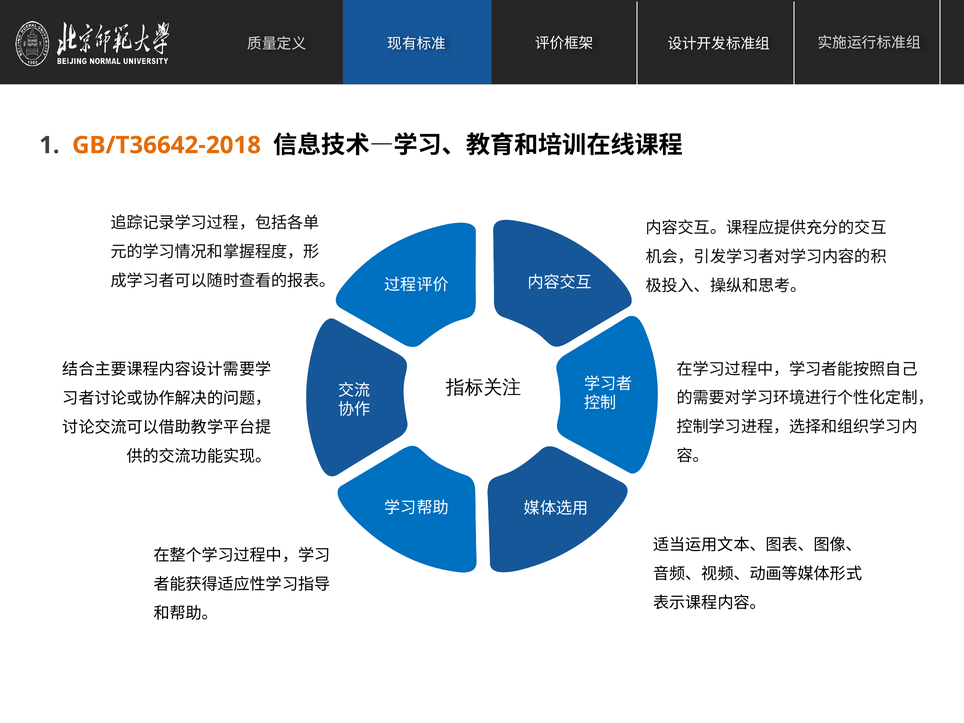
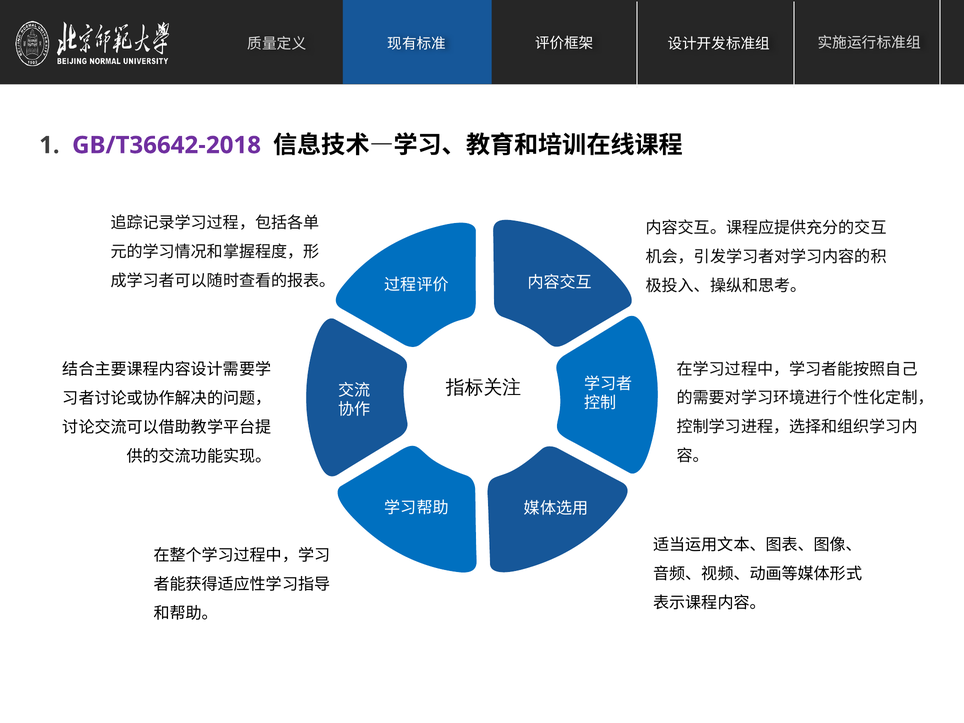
GB/T36642-2018 colour: orange -> purple (167, 145)
